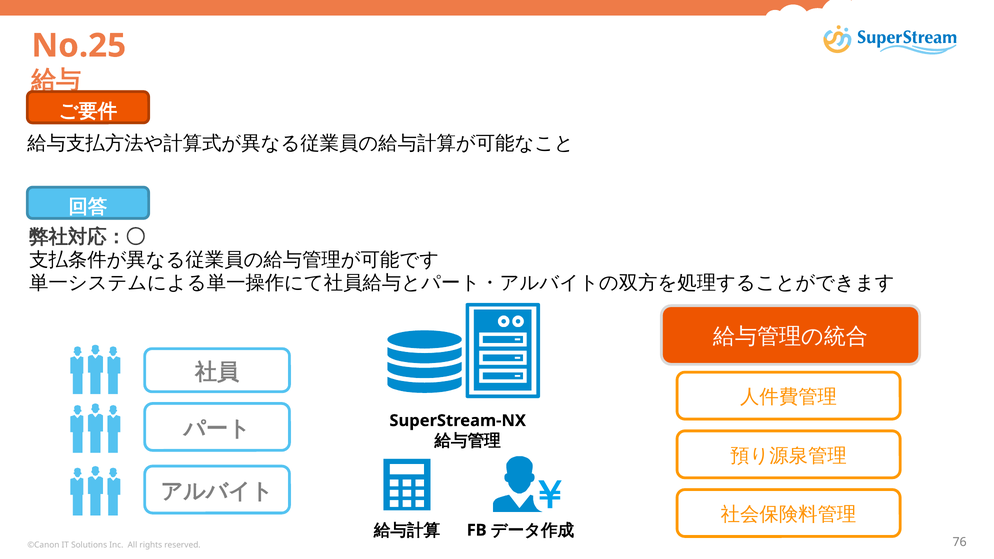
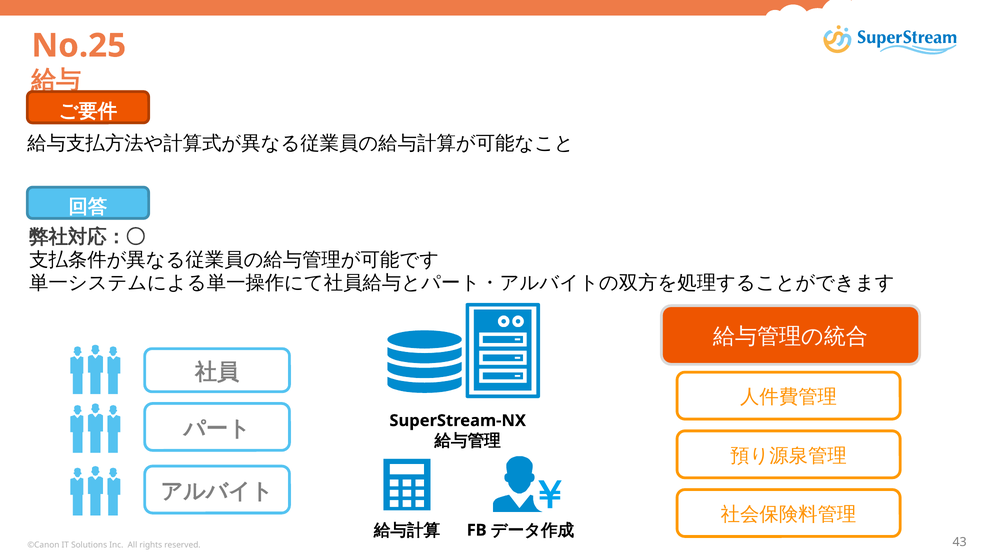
76: 76 -> 43 (960, 542)
